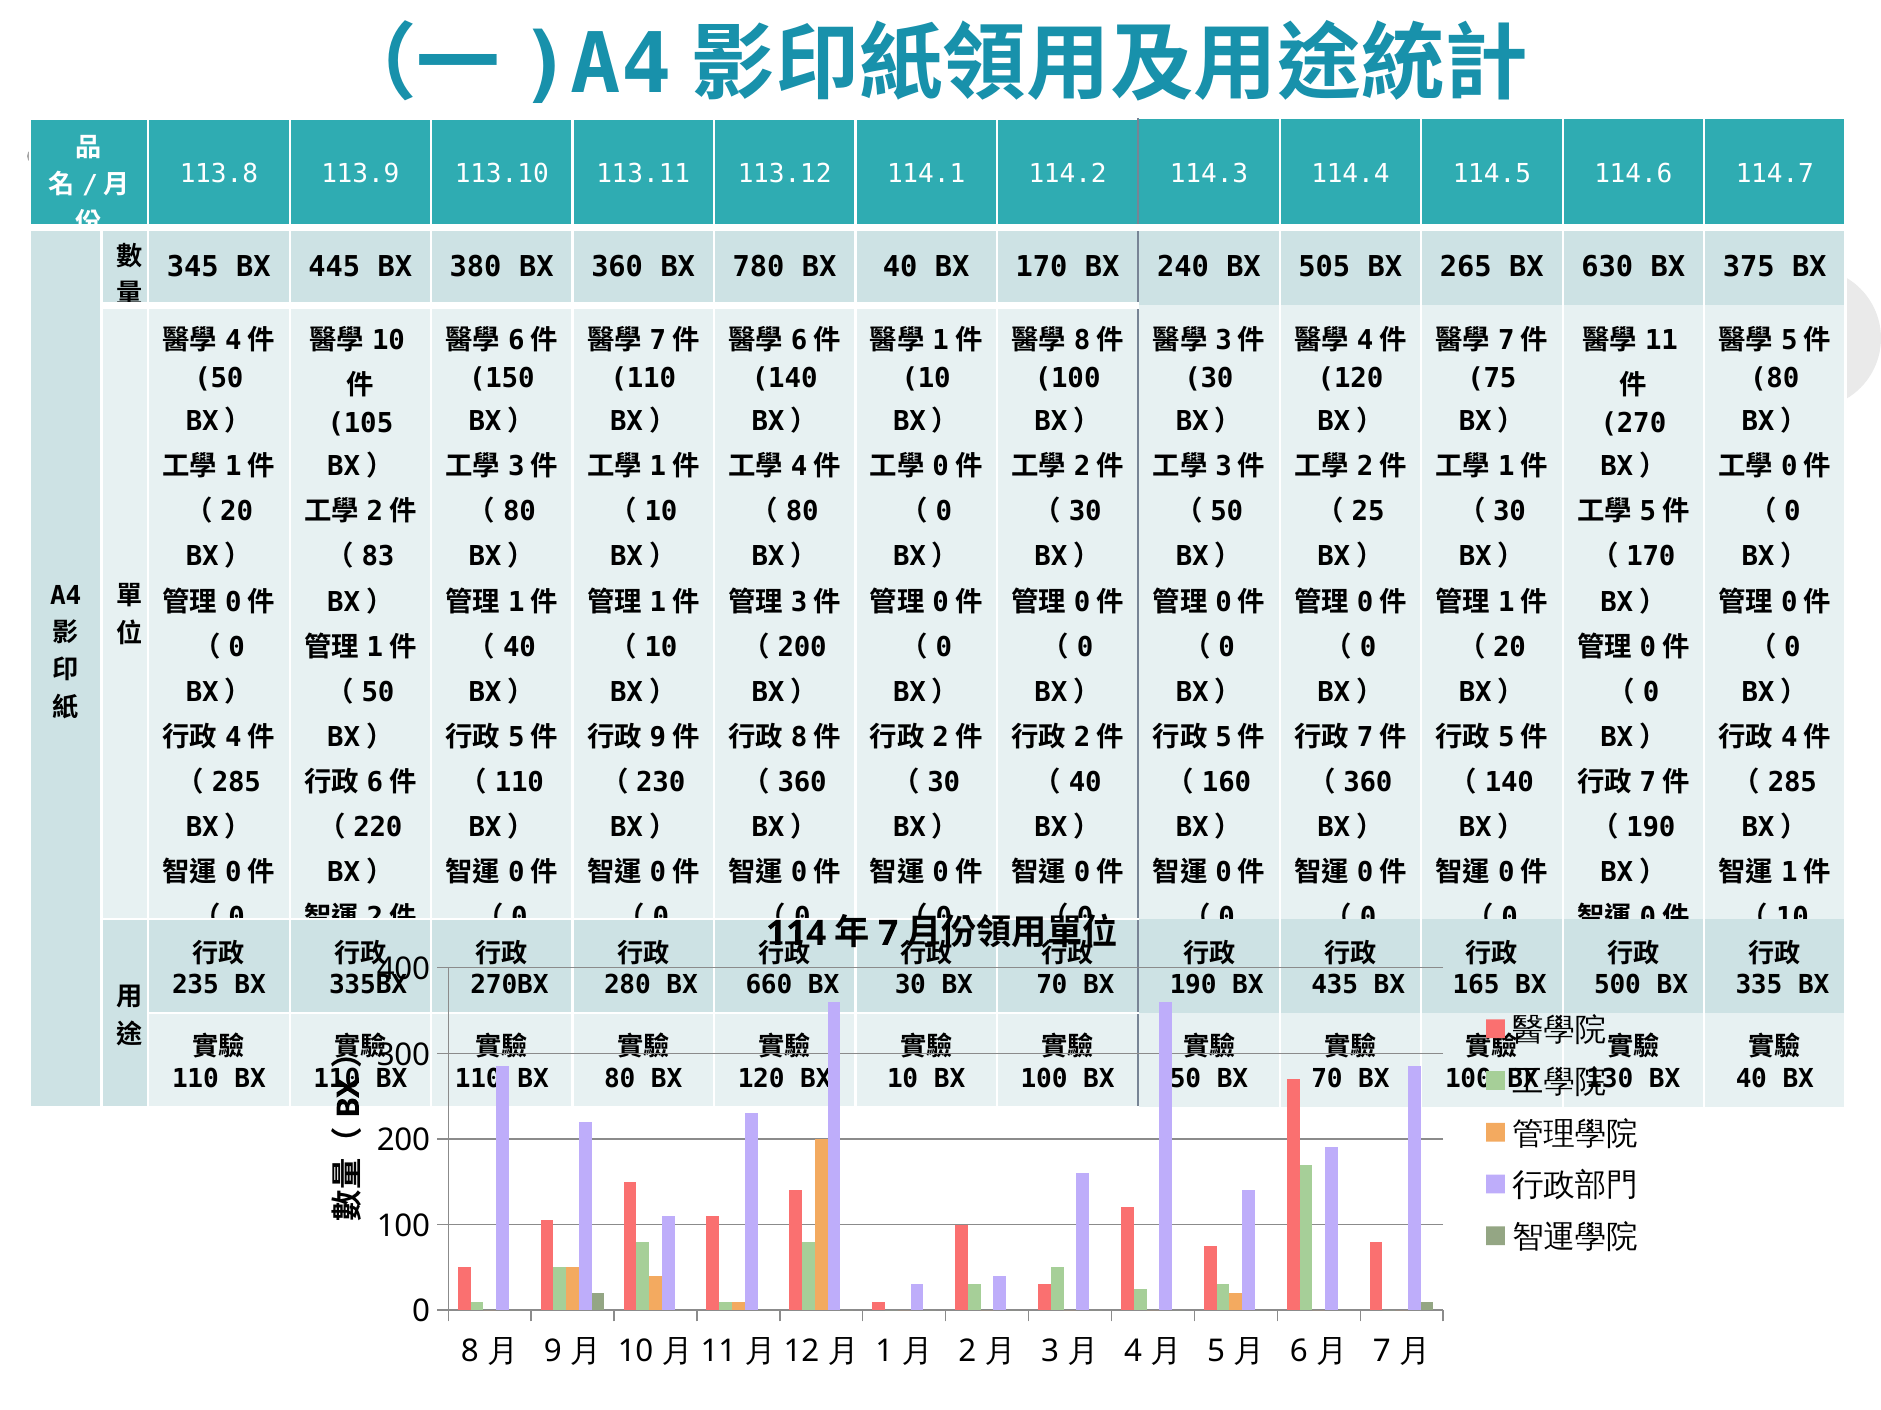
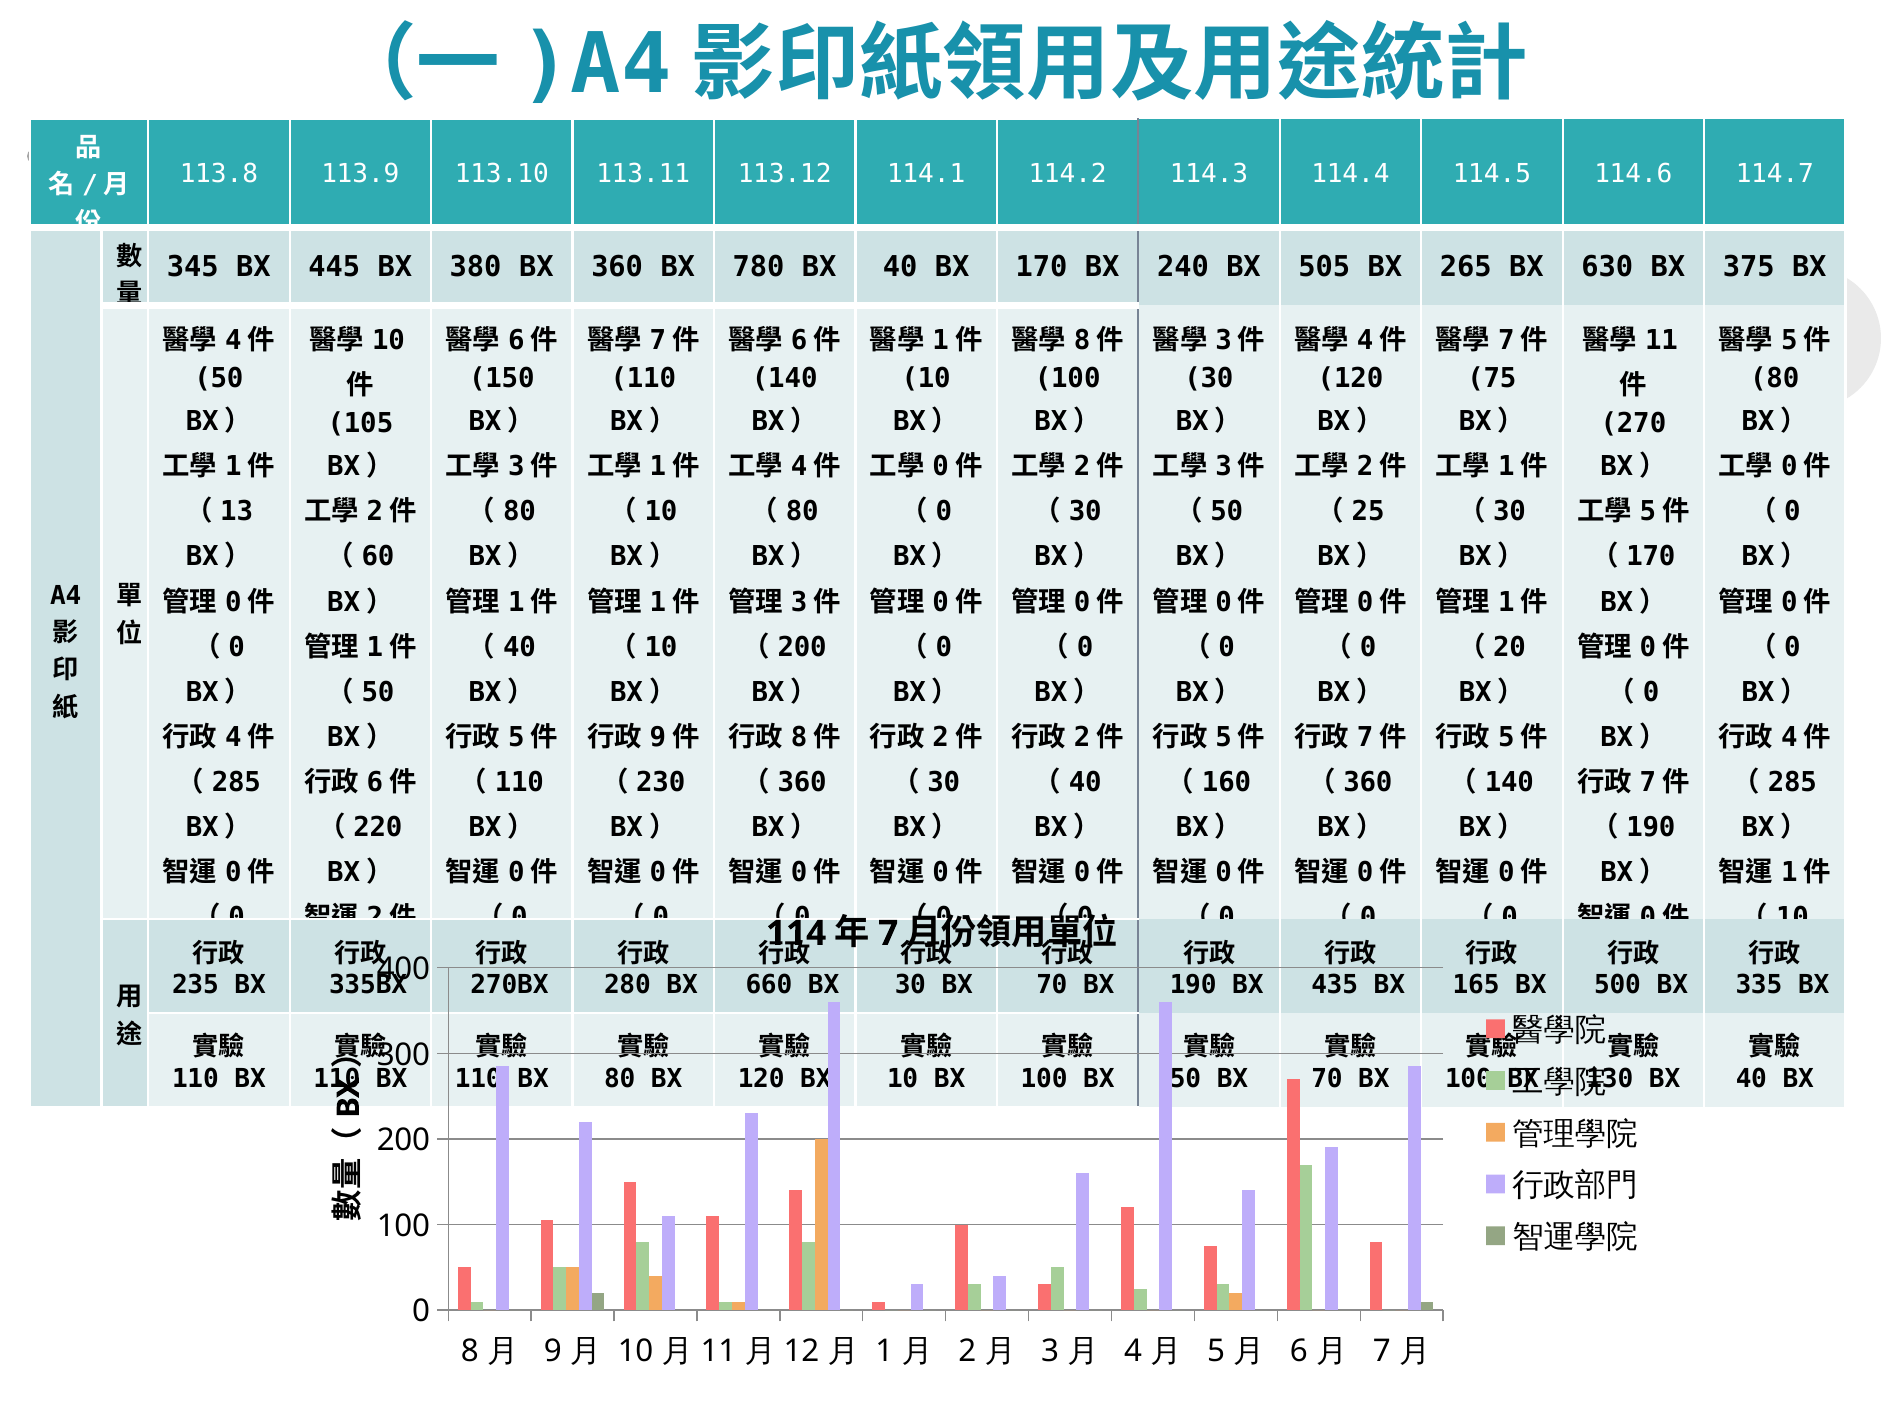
20: 20 -> 13 (237, 512)
83: 83 -> 60 (378, 557)
